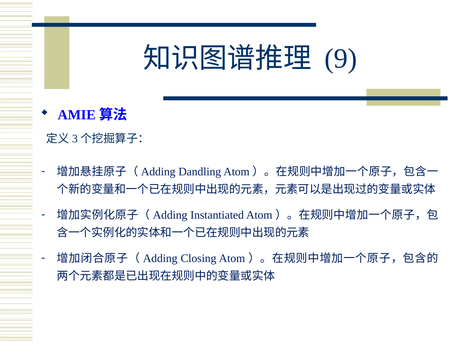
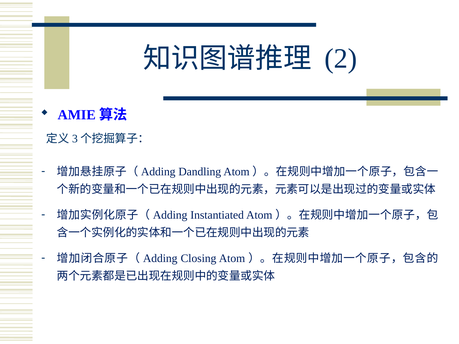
9: 9 -> 2 (341, 59)
